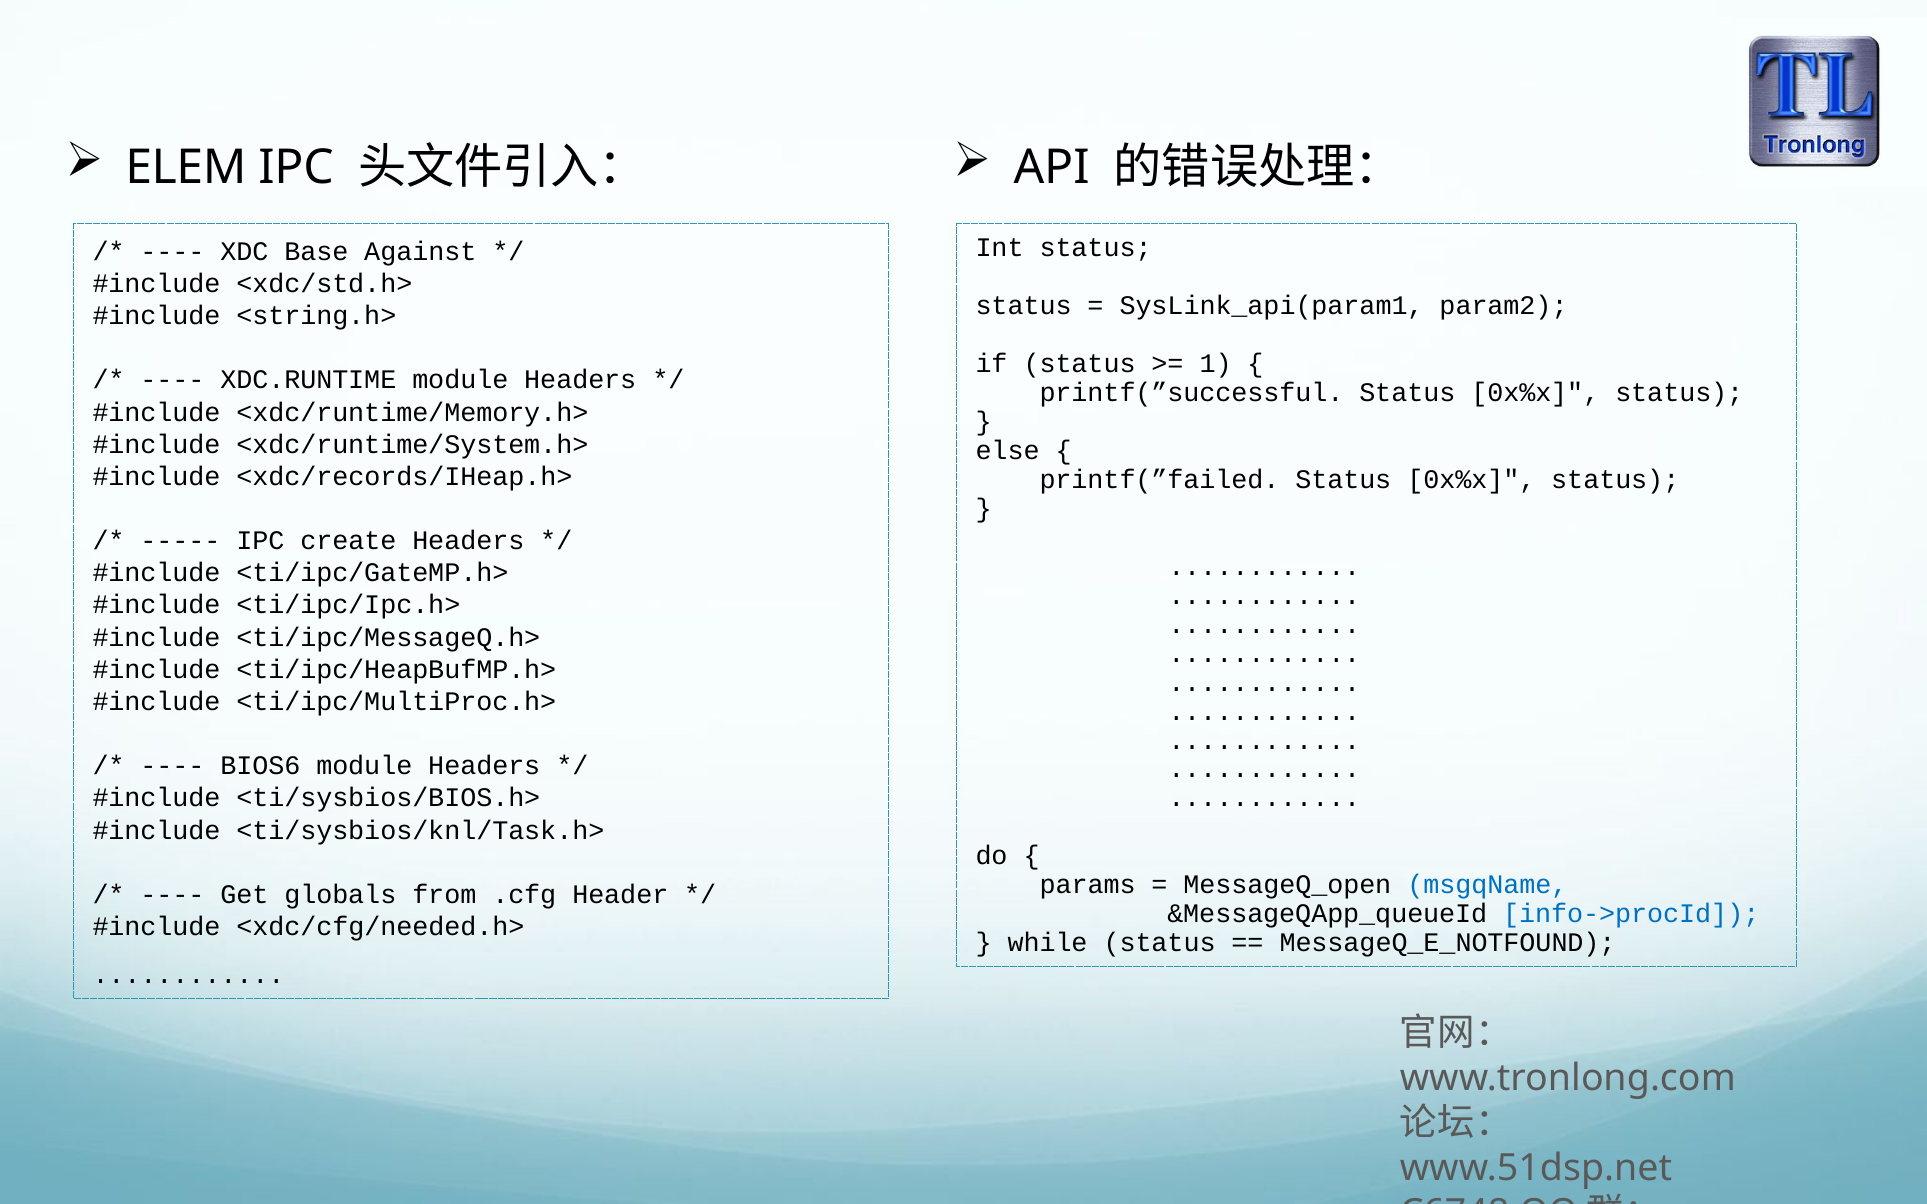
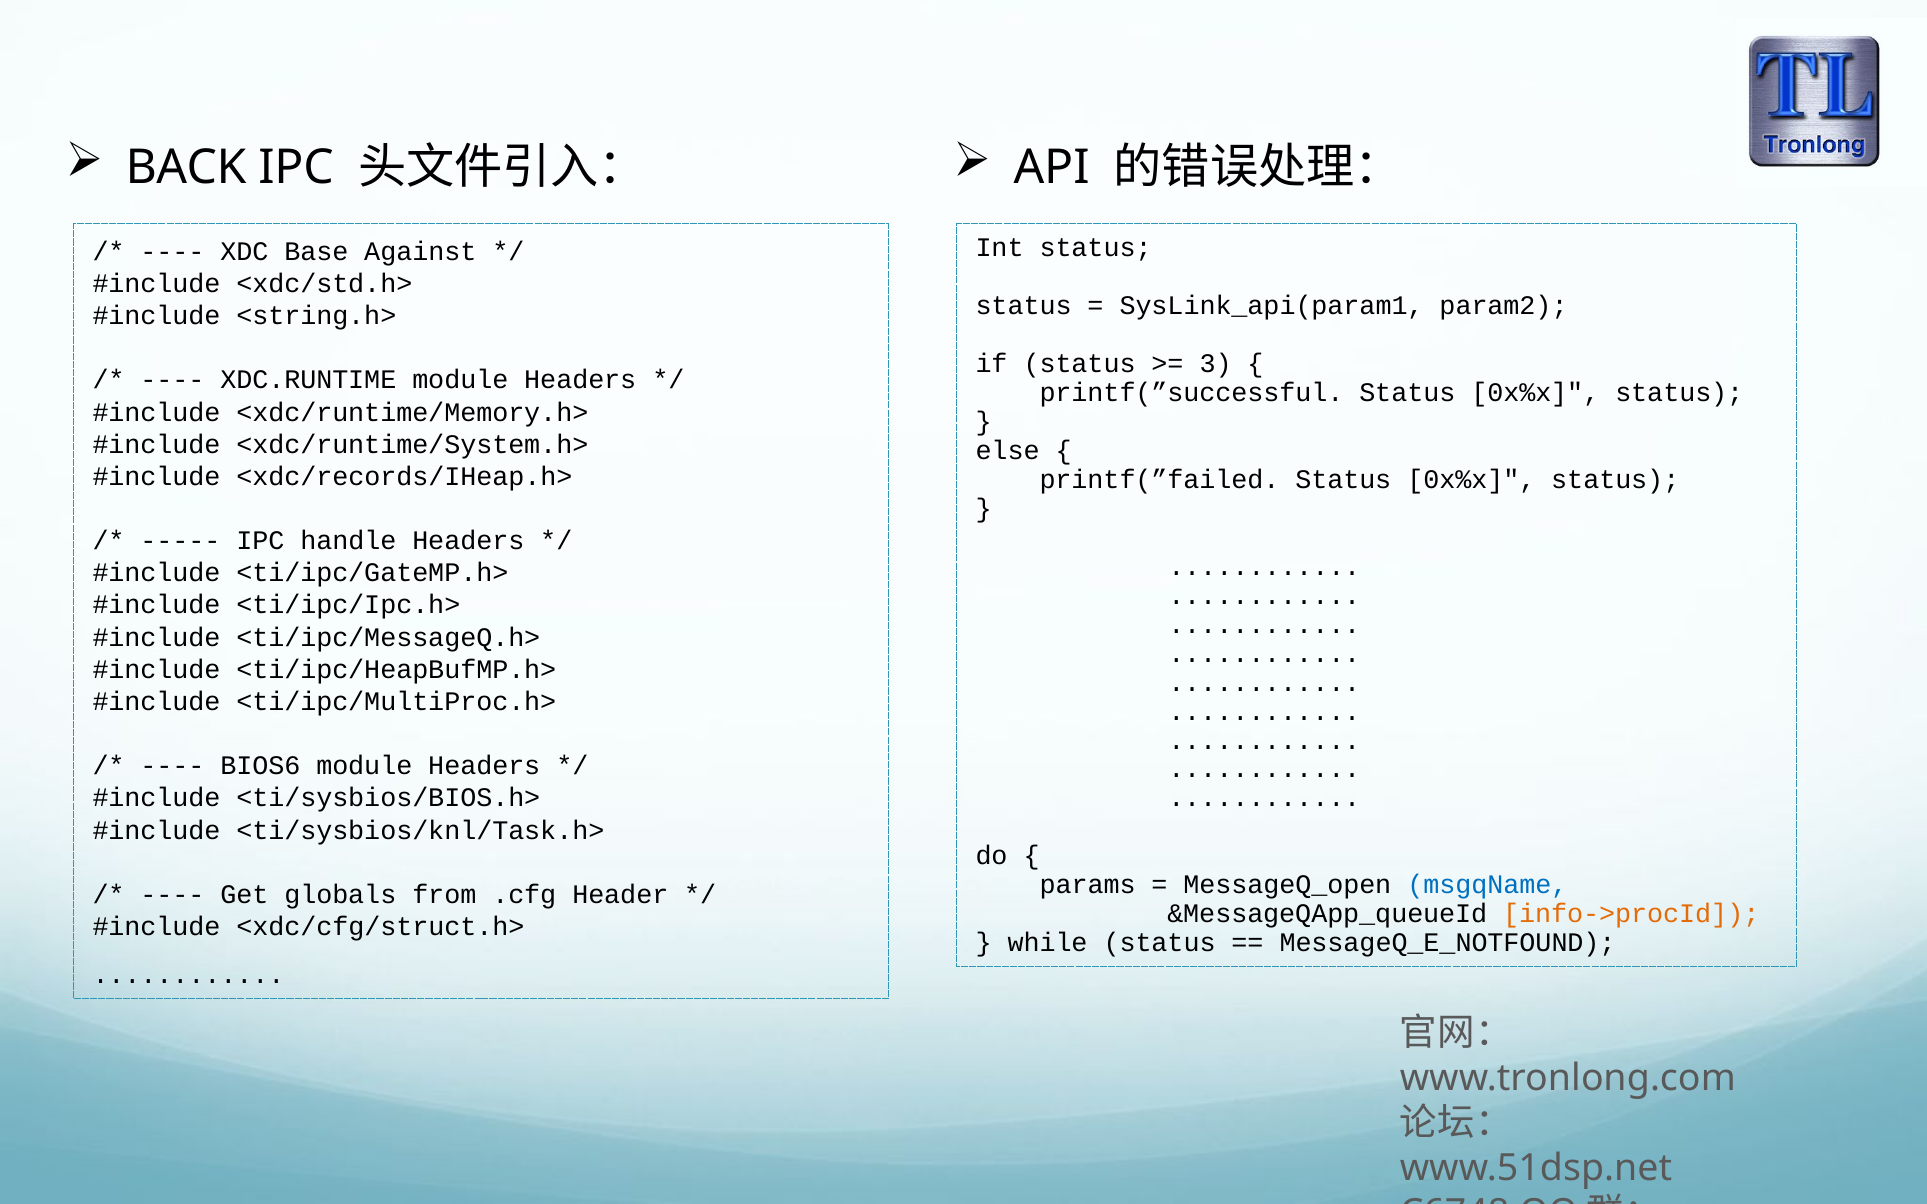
ELEM: ELEM -> BACK (186, 168)
1: 1 -> 3 (1216, 364)
create: create -> handle (348, 541)
info->procId colour: blue -> orange (1631, 914)
<xdc/cfg/needed.h>: <xdc/cfg/needed.h> -> <xdc/cfg/struct.h> (381, 927)
